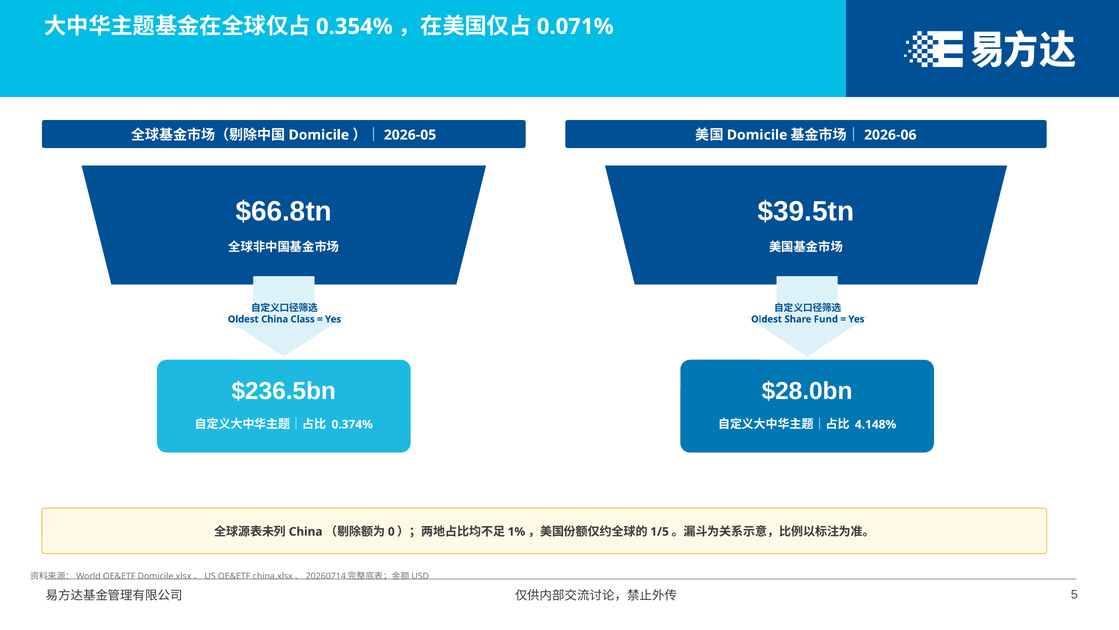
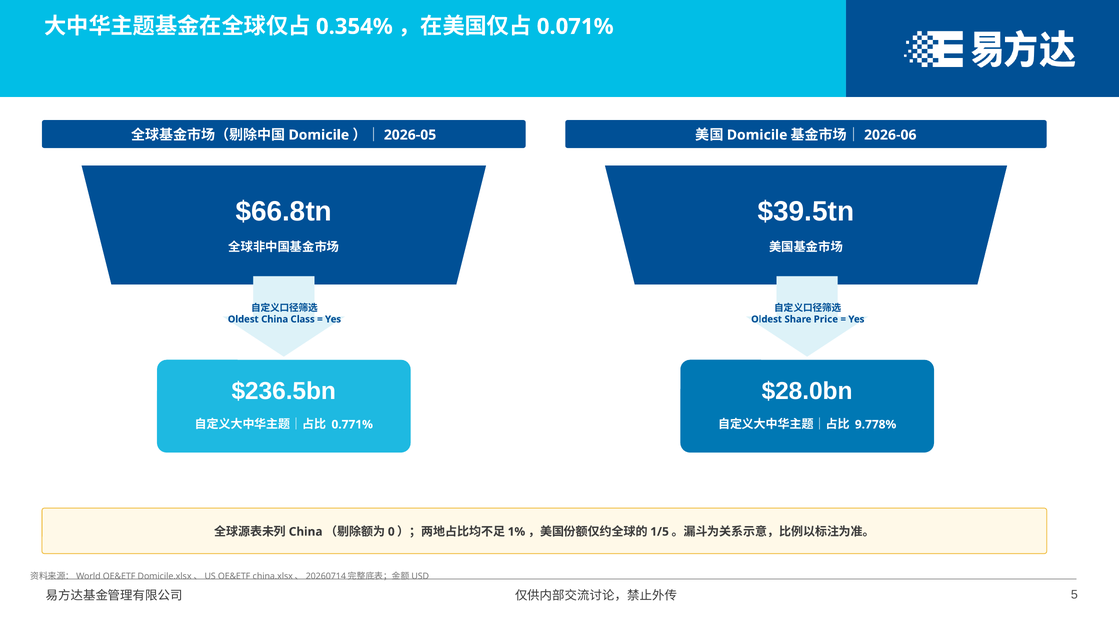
Fund: Fund -> Price (826, 319)
0.374%: 0.374% -> 0.771% (352, 425)
4.148%: 4.148% -> 9.778% (876, 425)
